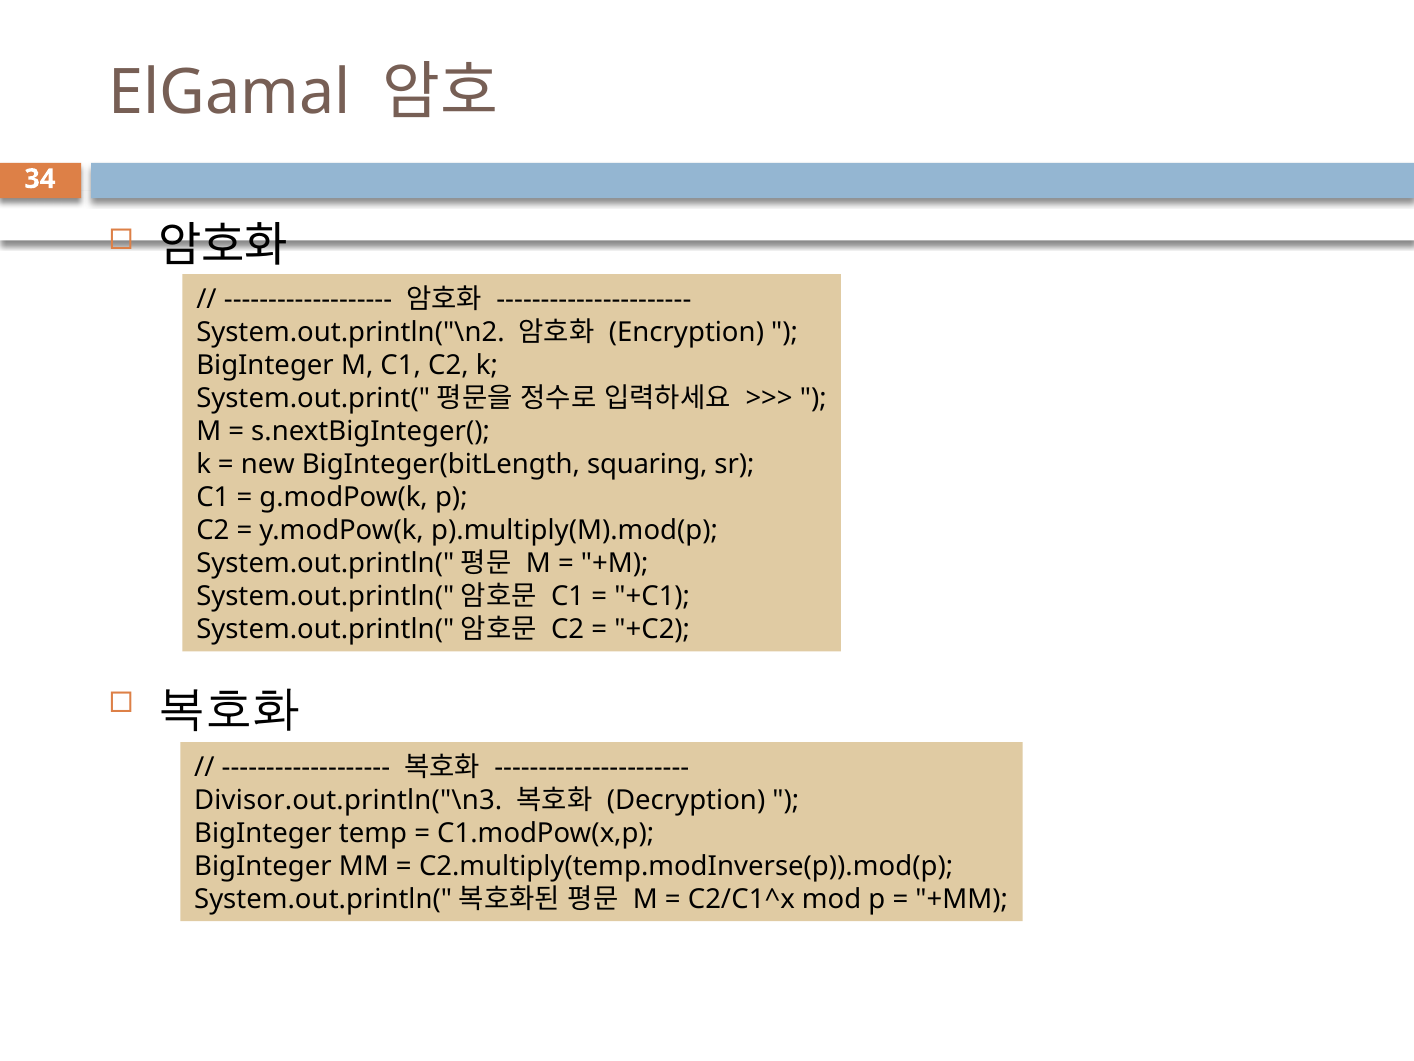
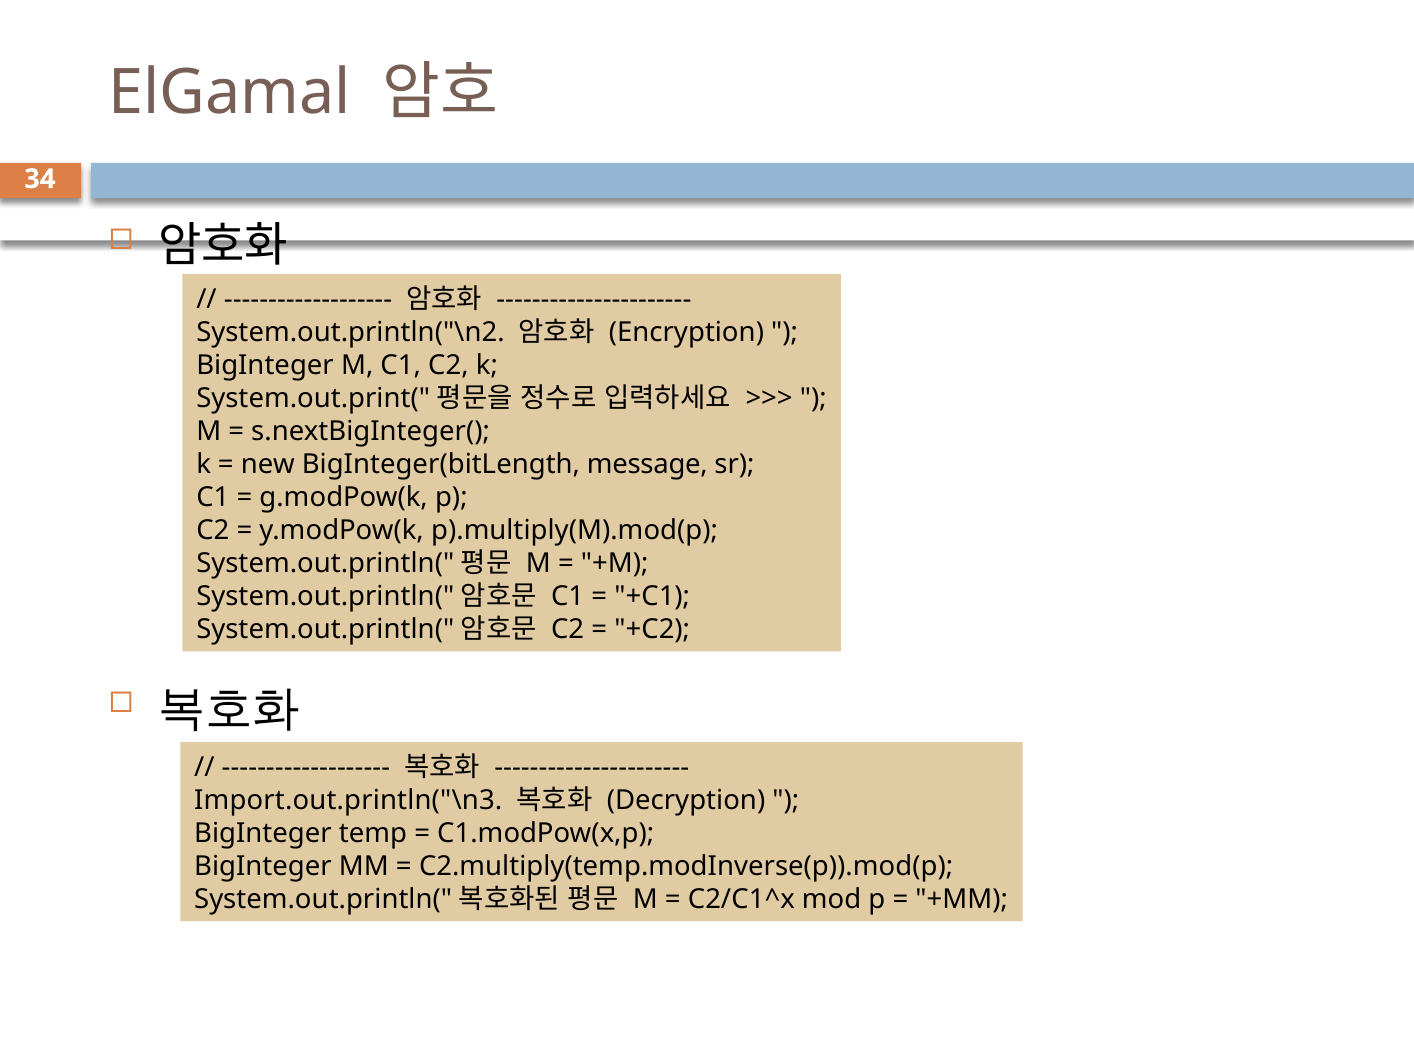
squaring: squaring -> message (647, 465)
Divisor.out.println("\n3: Divisor.out.println("\n3 -> Import.out.println("\n3 (348, 800)
